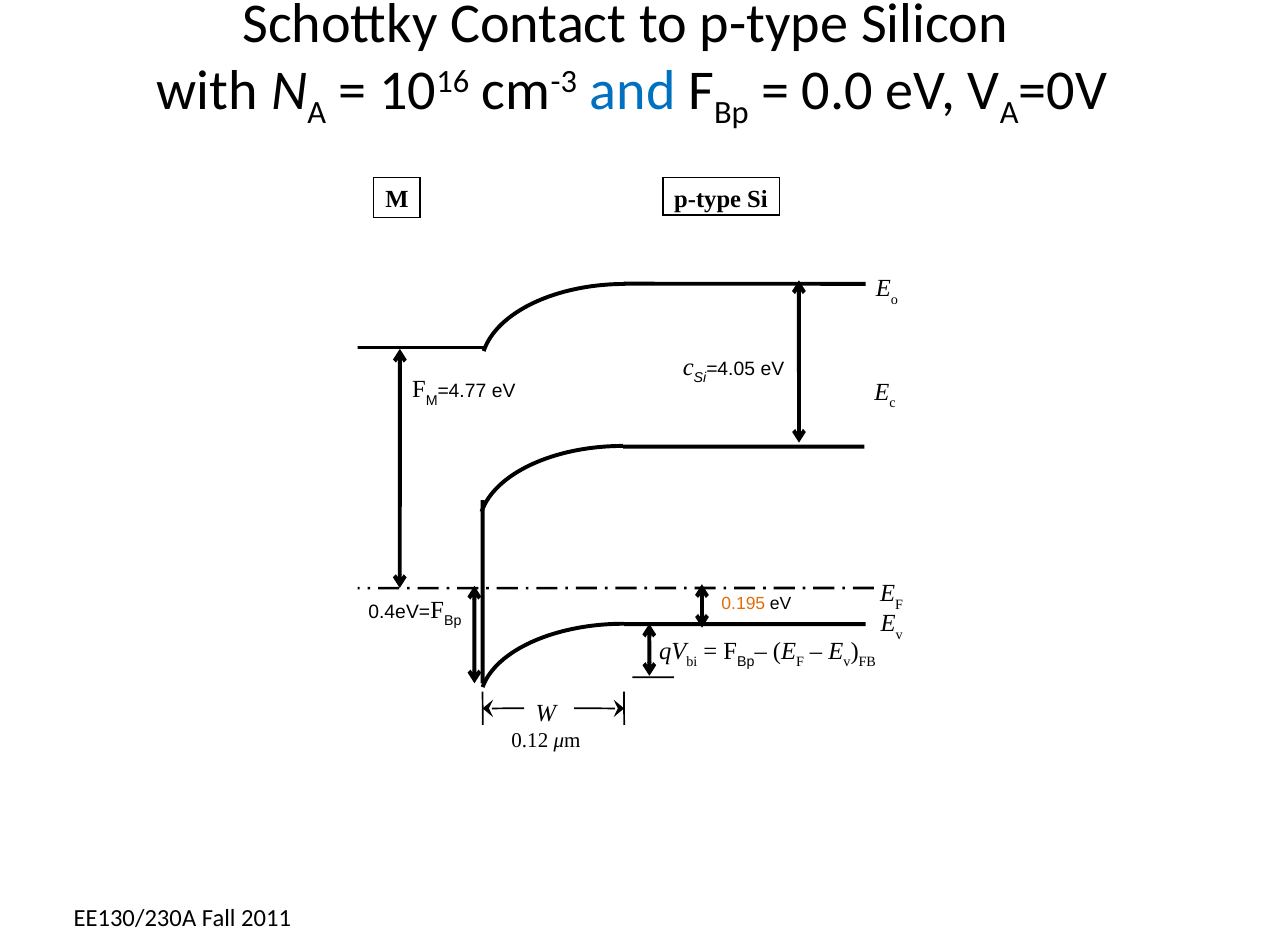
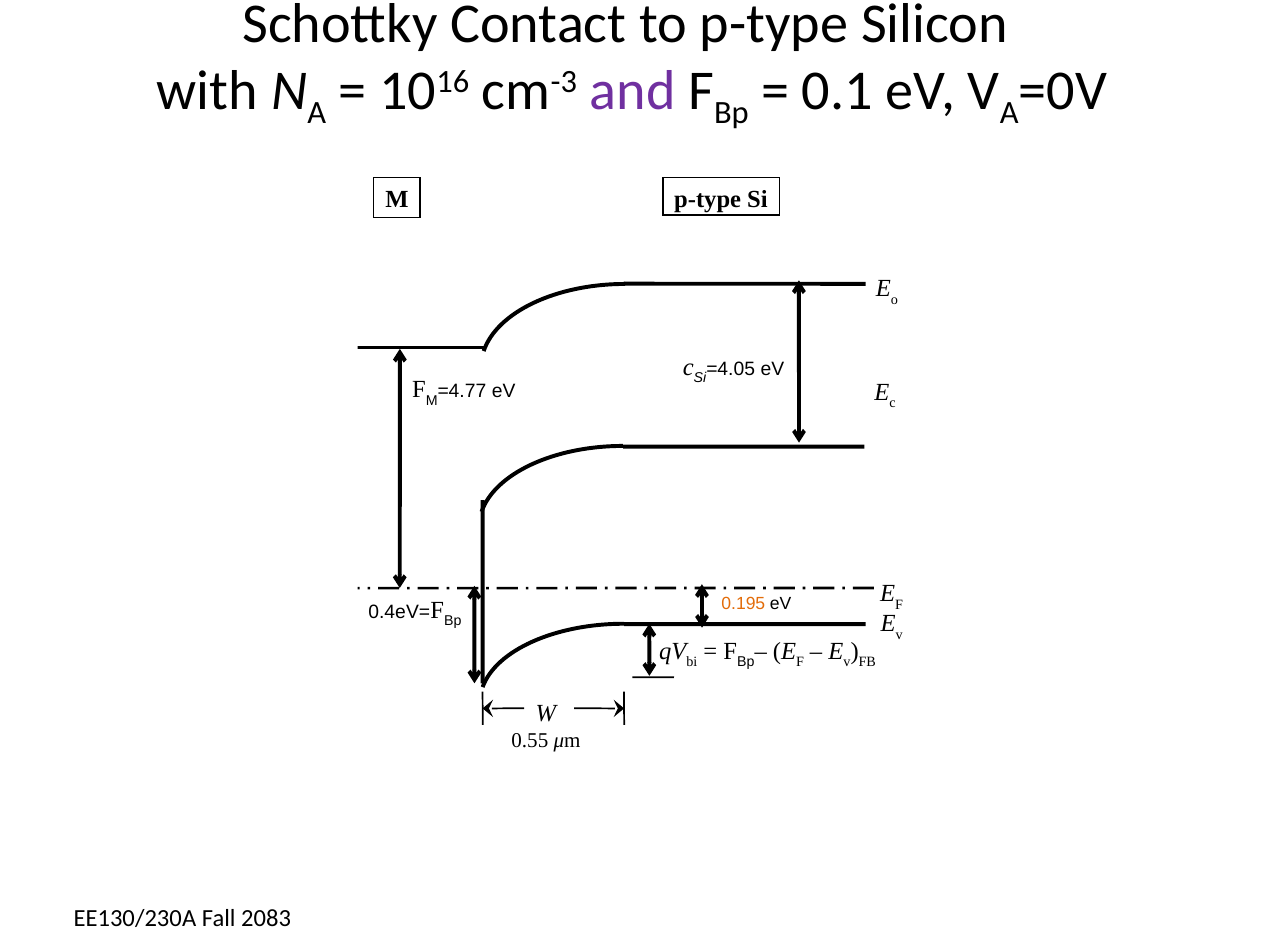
and colour: blue -> purple (633, 91)
0.0: 0.0 -> 0.1 (837, 91)
0.12: 0.12 -> 0.55 (530, 740)
2011: 2011 -> 2083 (266, 918)
